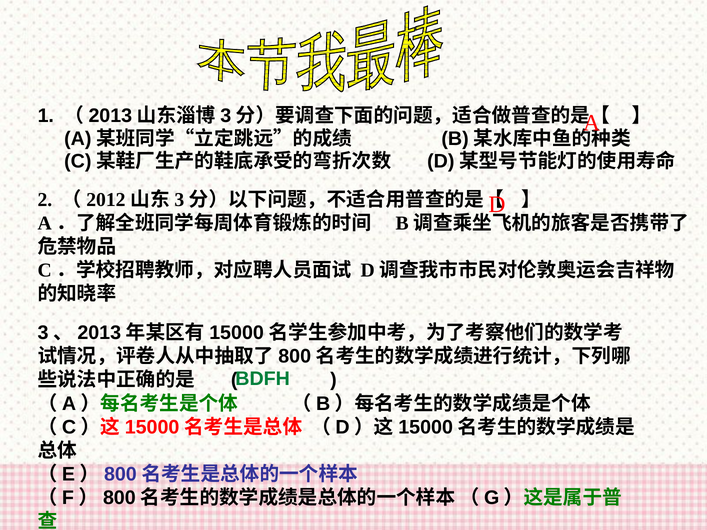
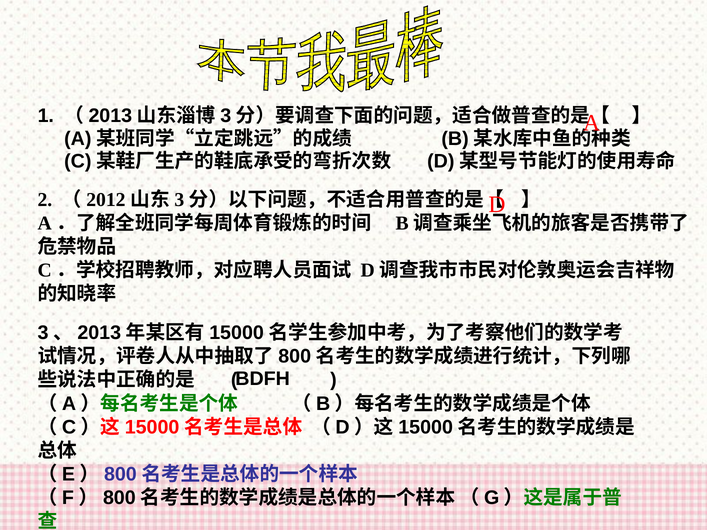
BDFH colour: green -> black (263, 379)
